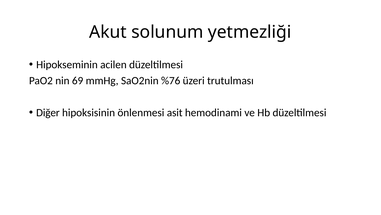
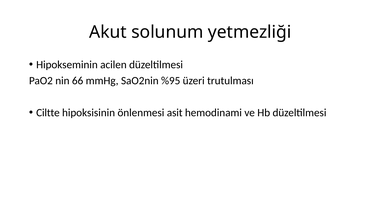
69: 69 -> 66 (78, 80)
%76: %76 -> %95 (171, 80)
Diğer: Diğer -> Ciltte (48, 112)
